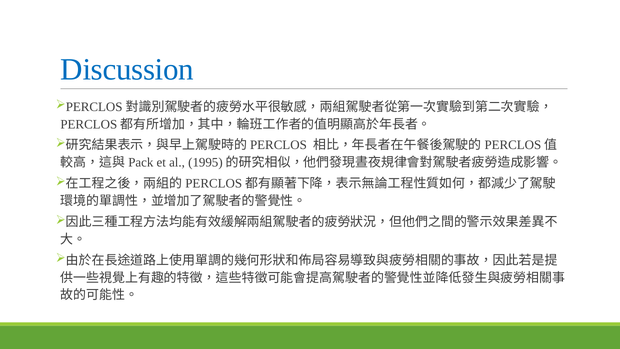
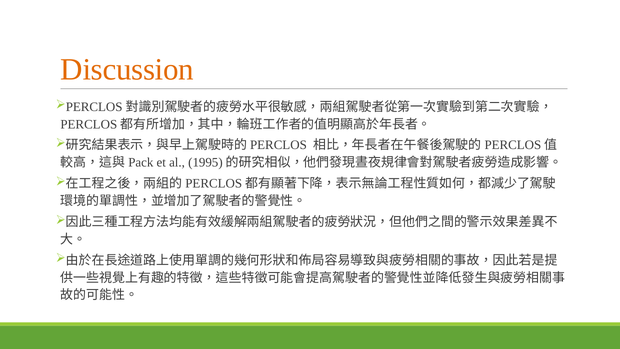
Discussion colour: blue -> orange (127, 69)
